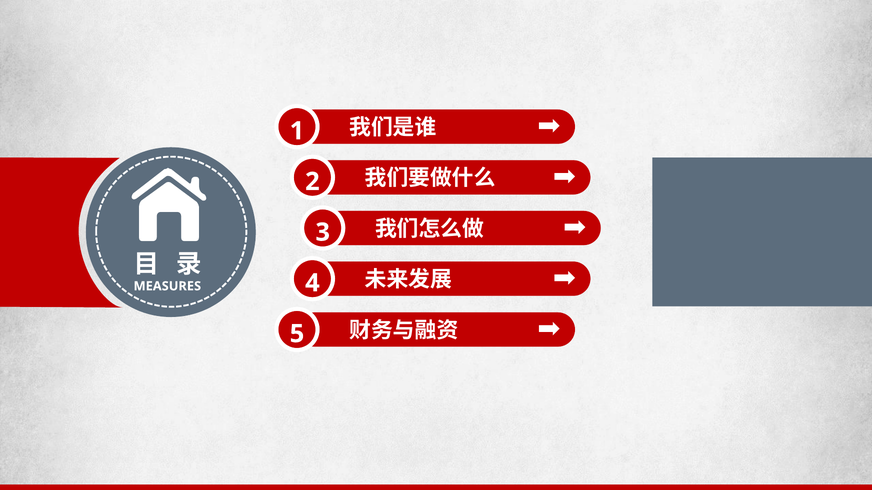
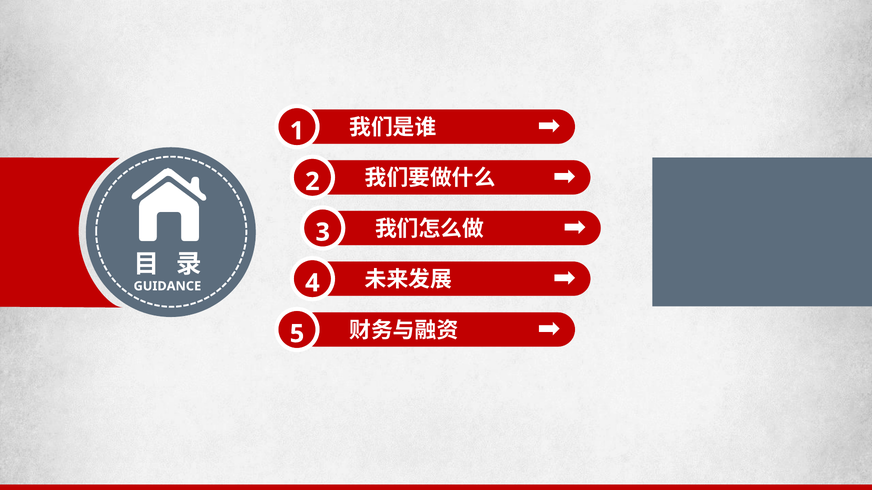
MEASURES: MEASURES -> GUIDANCE (167, 286)
